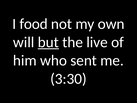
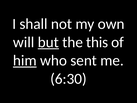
food: food -> shall (34, 24)
live: live -> this (97, 42)
him underline: none -> present (25, 60)
3:30: 3:30 -> 6:30 (68, 79)
